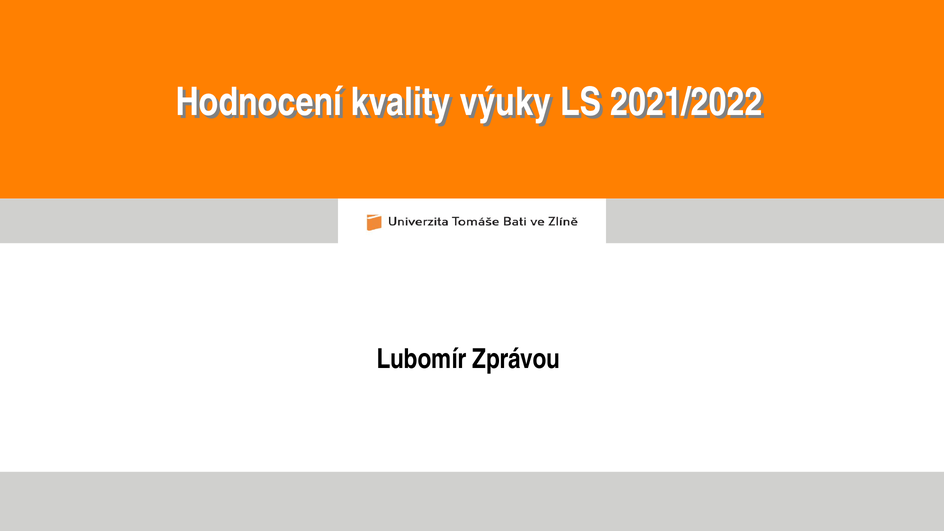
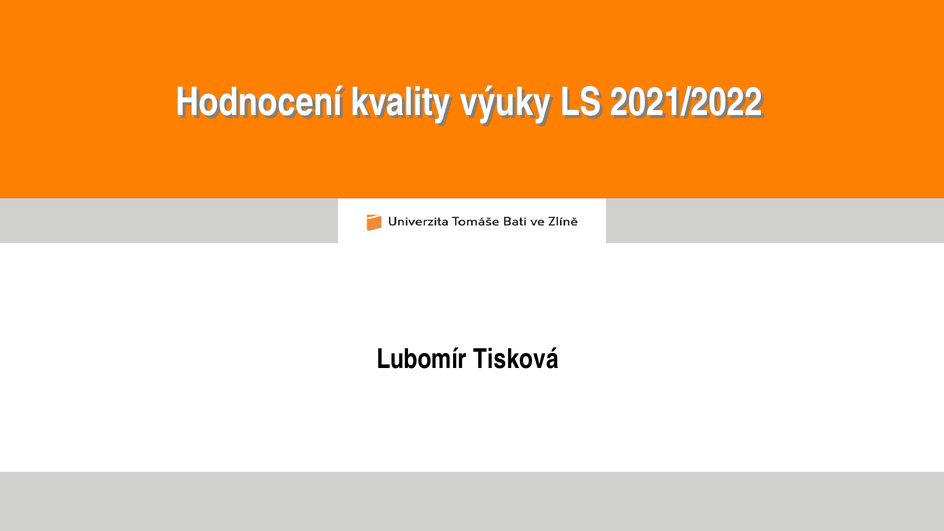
Zprávou: Zprávou -> Tisková (516, 359)
